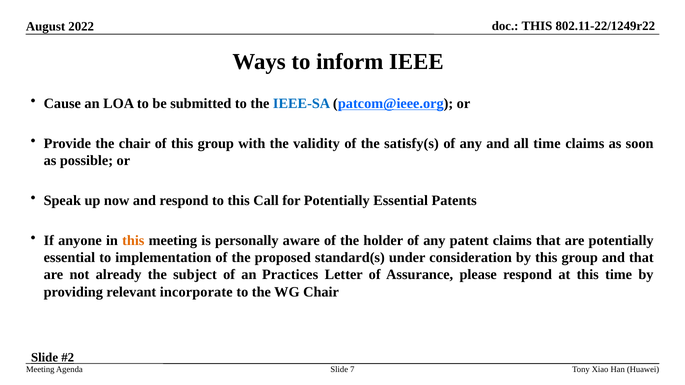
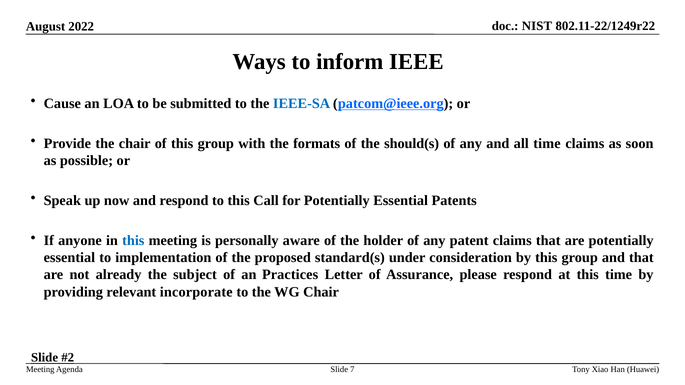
THIS: THIS -> NIST (537, 26)
validity: validity -> formats (317, 144)
satisfy(s: satisfy(s -> should(s (412, 144)
this colour: orange -> blue (133, 241)
